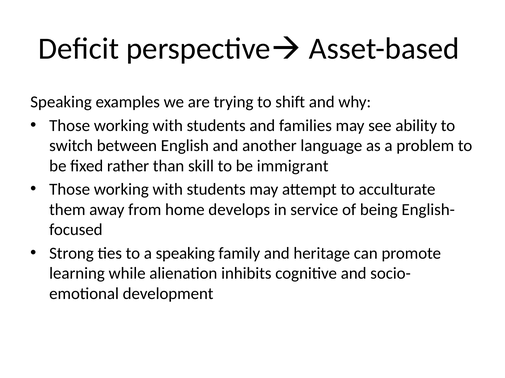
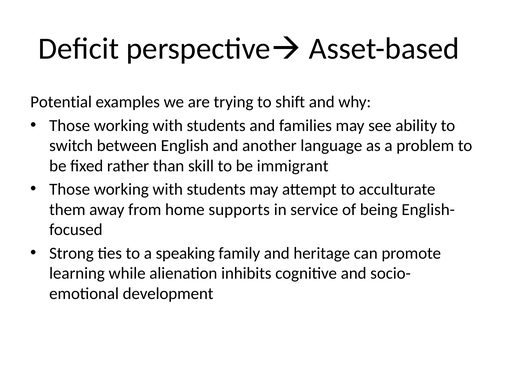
Speaking: Speaking -> Potential (61, 102)
develops: develops -> supports (239, 210)
